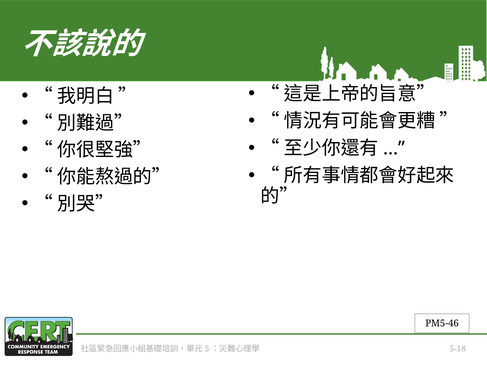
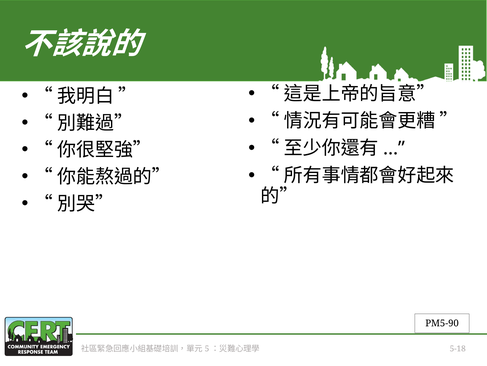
PM5-46: PM5-46 -> PM5-90 (442, 323)
